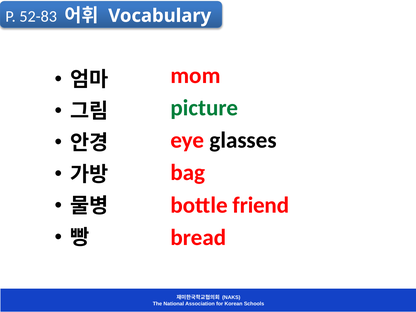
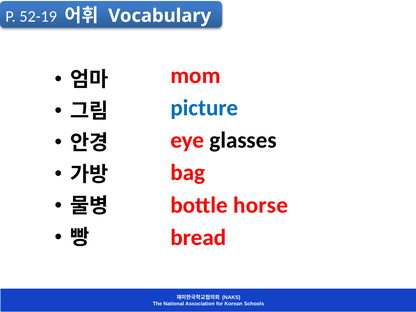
52-83: 52-83 -> 52-19 (38, 17)
picture colour: green -> blue (204, 108)
friend: friend -> horse (261, 205)
